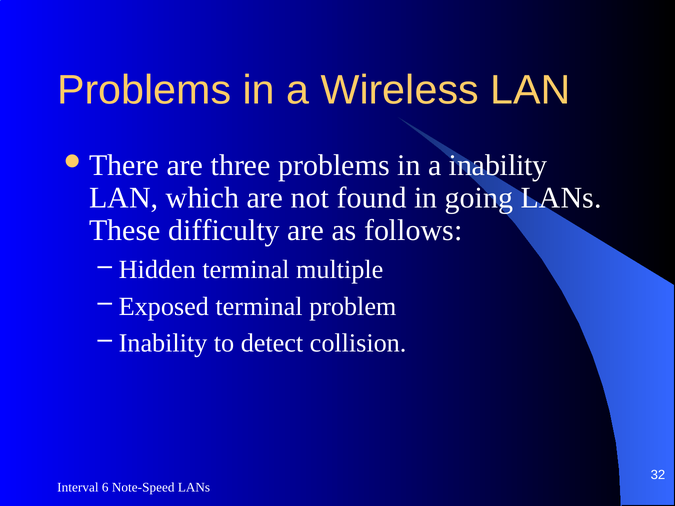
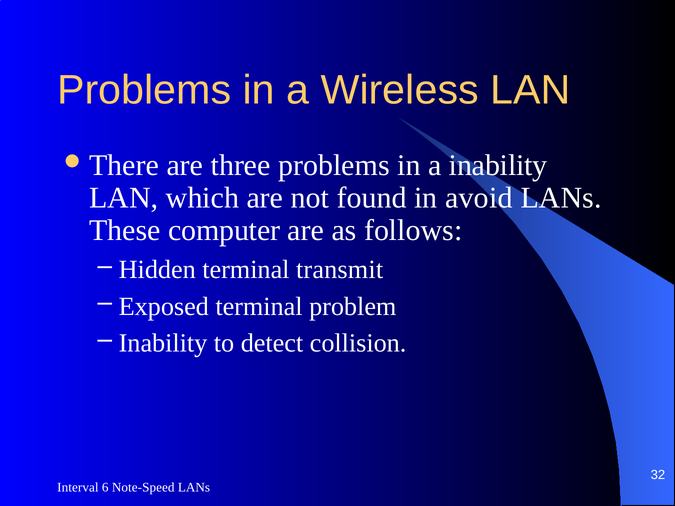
going: going -> avoid (479, 198)
difficulty: difficulty -> computer (224, 231)
multiple: multiple -> transmit (340, 270)
